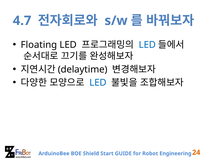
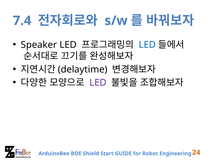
4.7: 4.7 -> 7.4 (22, 21)
Floating: Floating -> Speaker (39, 45)
LED colour: blue -> purple (98, 83)
